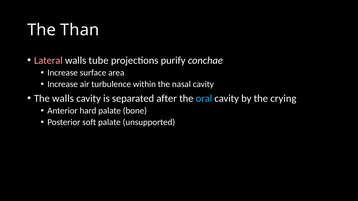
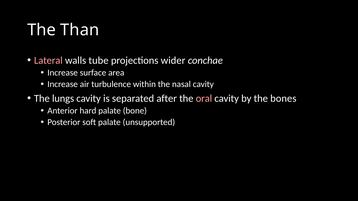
purify: purify -> wider (173, 61)
The walls: walls -> lungs (63, 99)
oral colour: light blue -> pink (204, 99)
crying: crying -> bones (283, 99)
